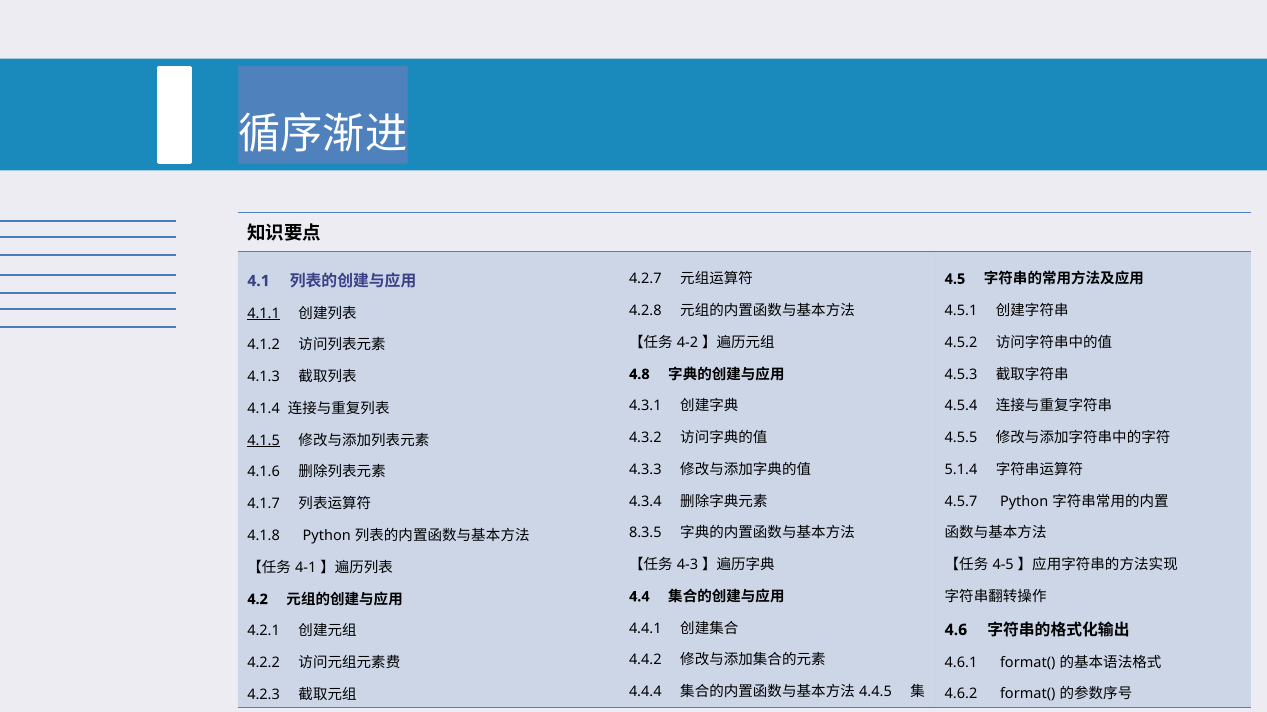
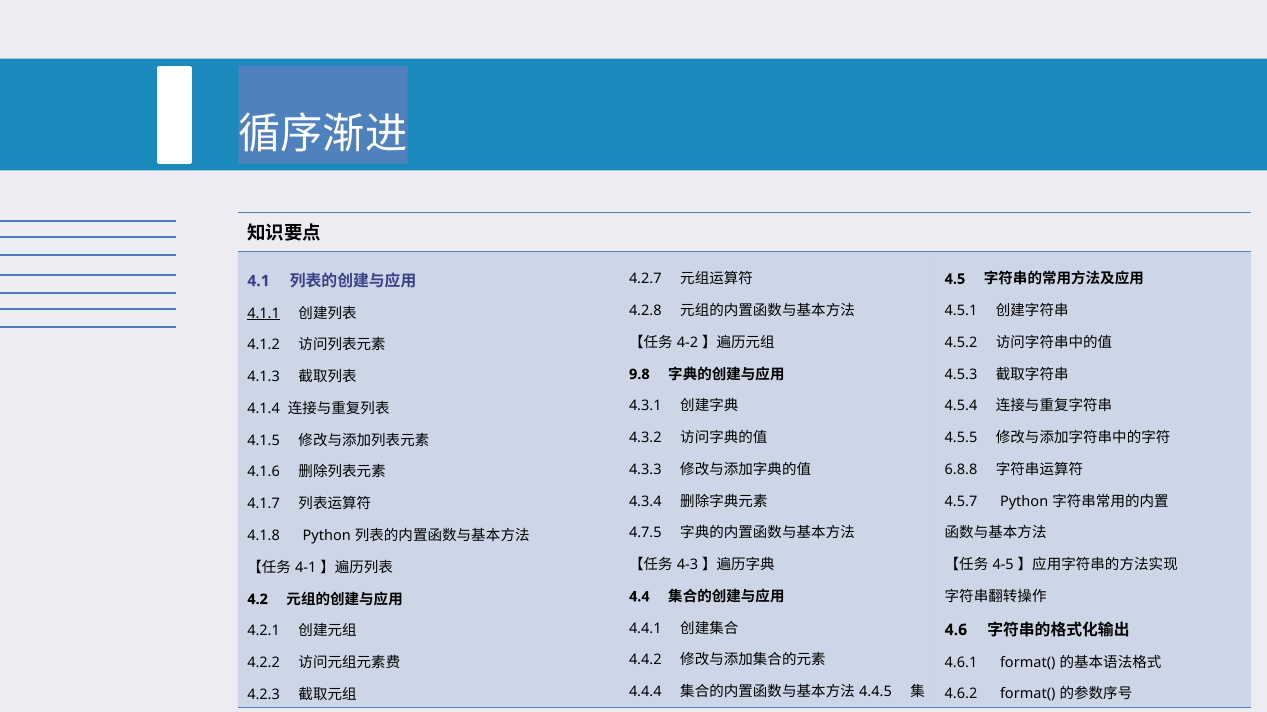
4.8: 4.8 -> 9.8 (639, 375)
4.1.5 underline: present -> none (264, 441)
5.1.4: 5.1.4 -> 6.8.8 (961, 470)
8.3.5: 8.3.5 -> 4.7.5 (645, 533)
